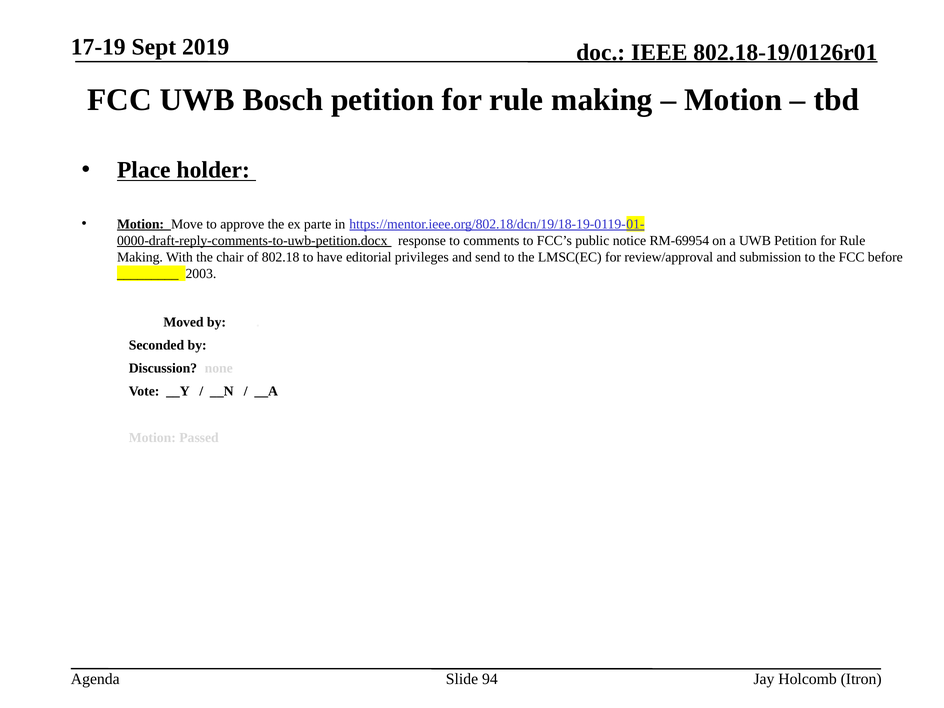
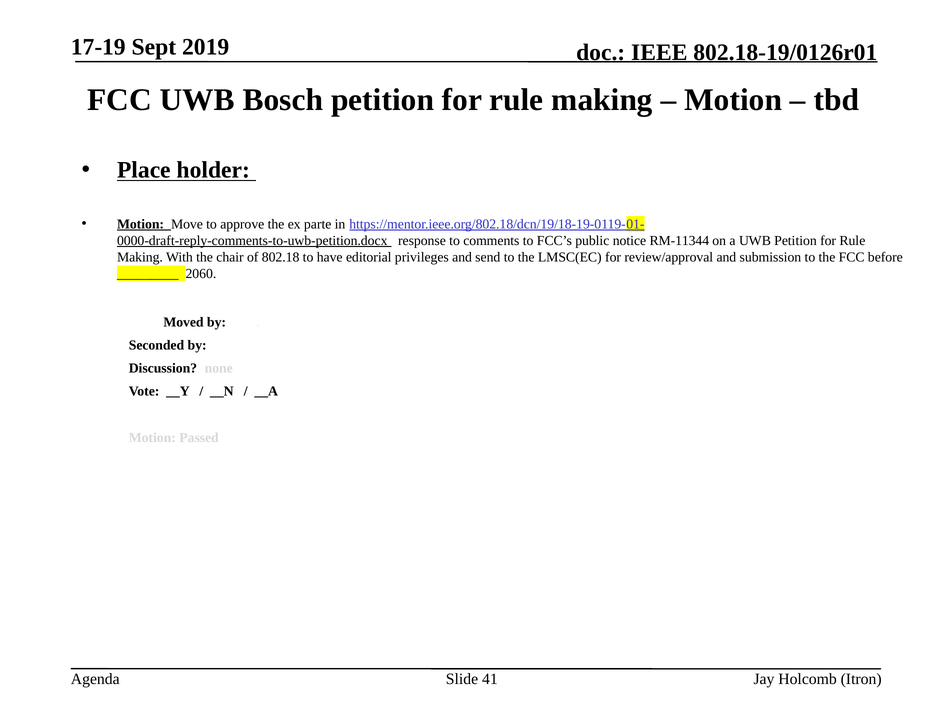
RM-69954: RM-69954 -> RM-11344 (679, 241)
2003: 2003 -> 2060 (201, 274)
94: 94 -> 41 (490, 679)
